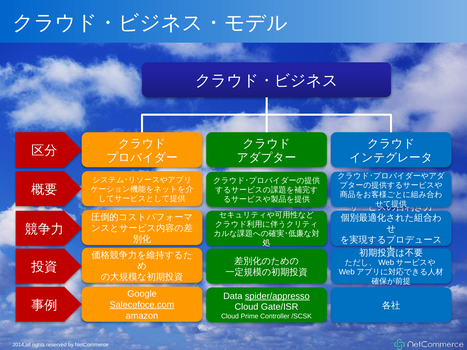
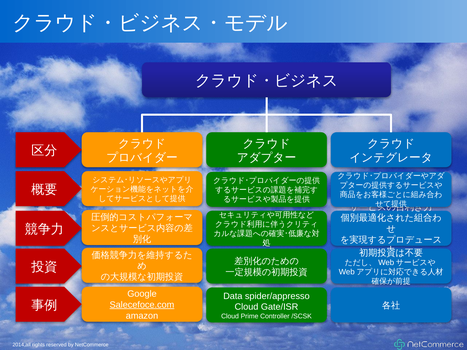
spider/appresso underline: present -> none (277, 296)
